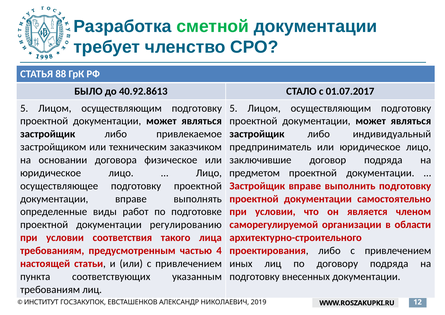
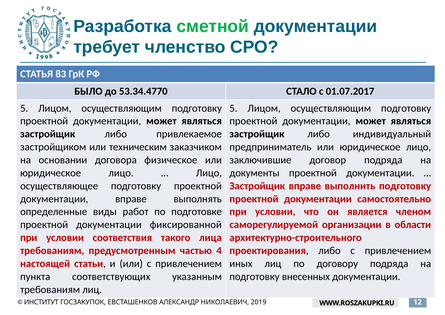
88: 88 -> 83 (61, 74)
40.92.8613: 40.92.8613 -> 53.34.4770 (143, 91)
предметом: предметом -> документы (255, 173)
регулированию: регулированию -> фиксированной (186, 225)
